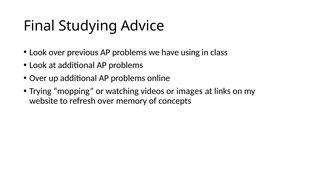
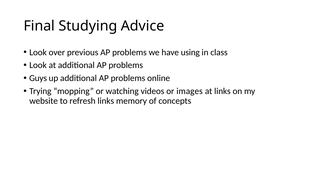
Over: Over -> Guys (38, 78)
refresh over: over -> links (106, 101)
